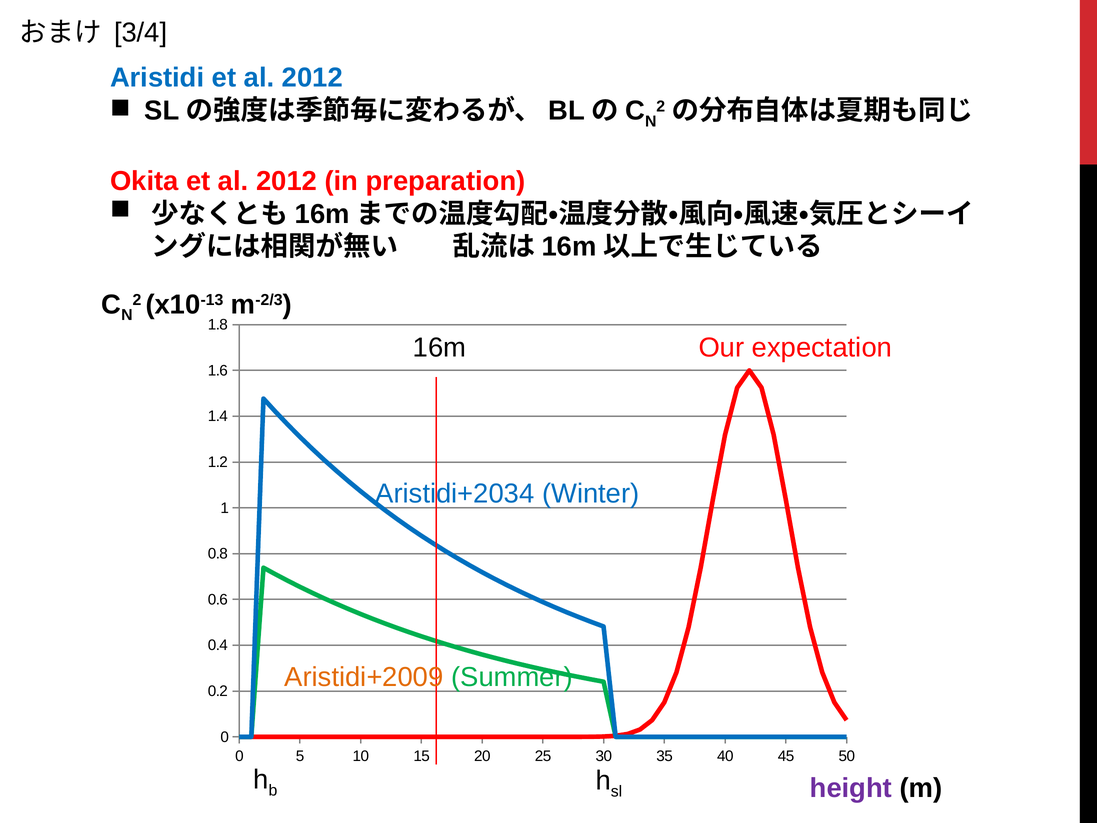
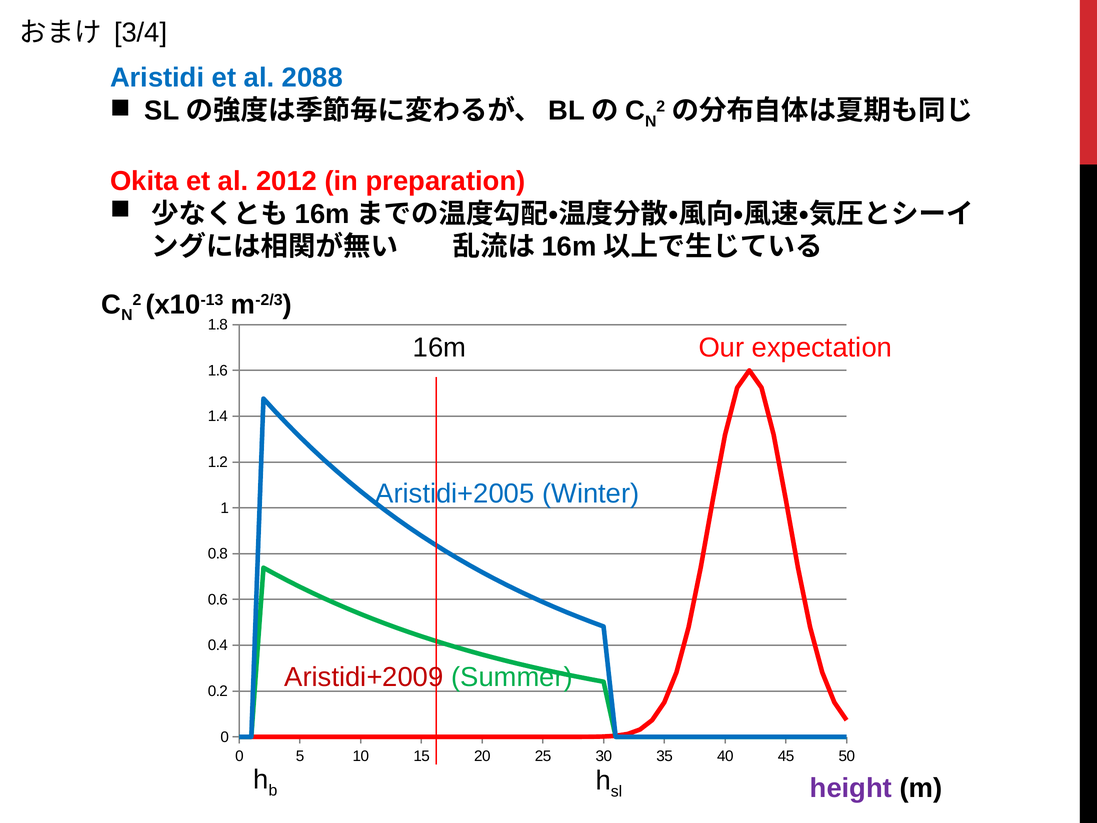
Aristidi et al 2012: 2012 -> 2088 (312, 78)
Aristidi+2034: Aristidi+2034 -> Aristidi+2005 (455, 493)
Aristidi+2009 colour: orange -> red (364, 677)
